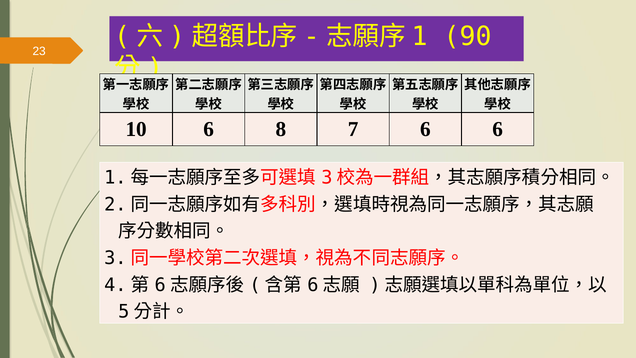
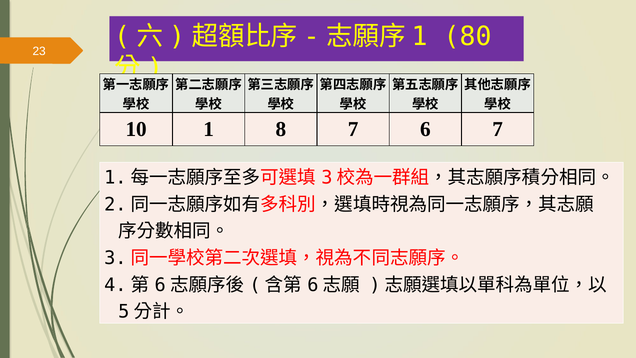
90: 90 -> 80 (468, 36)
10 6: 6 -> 1 (209, 129)
6 6: 6 -> 7 (498, 129)
